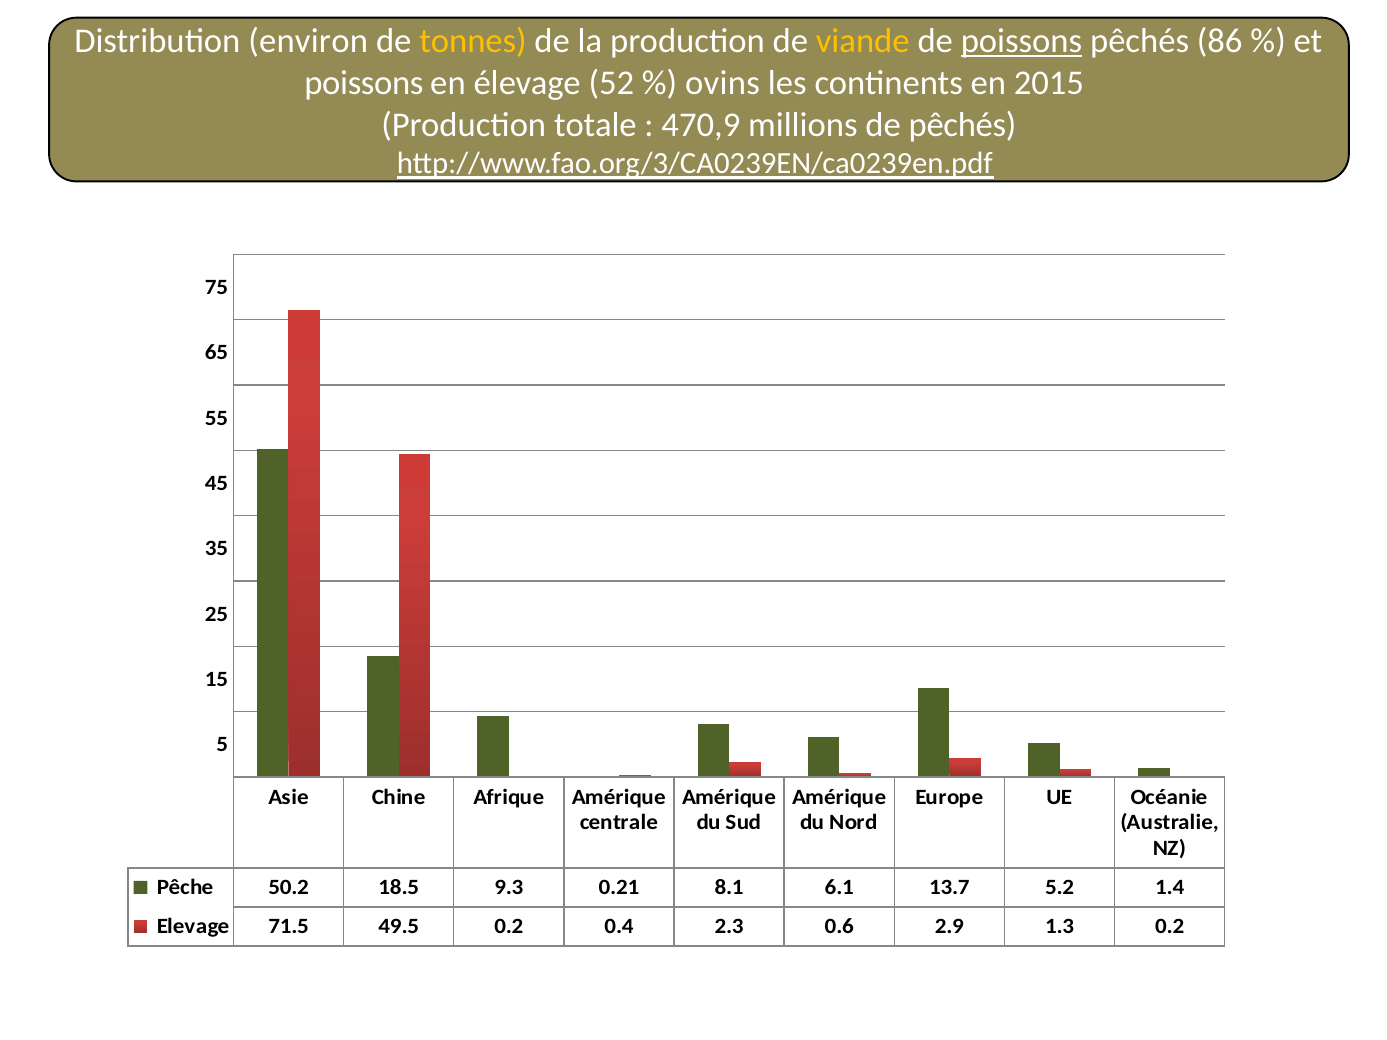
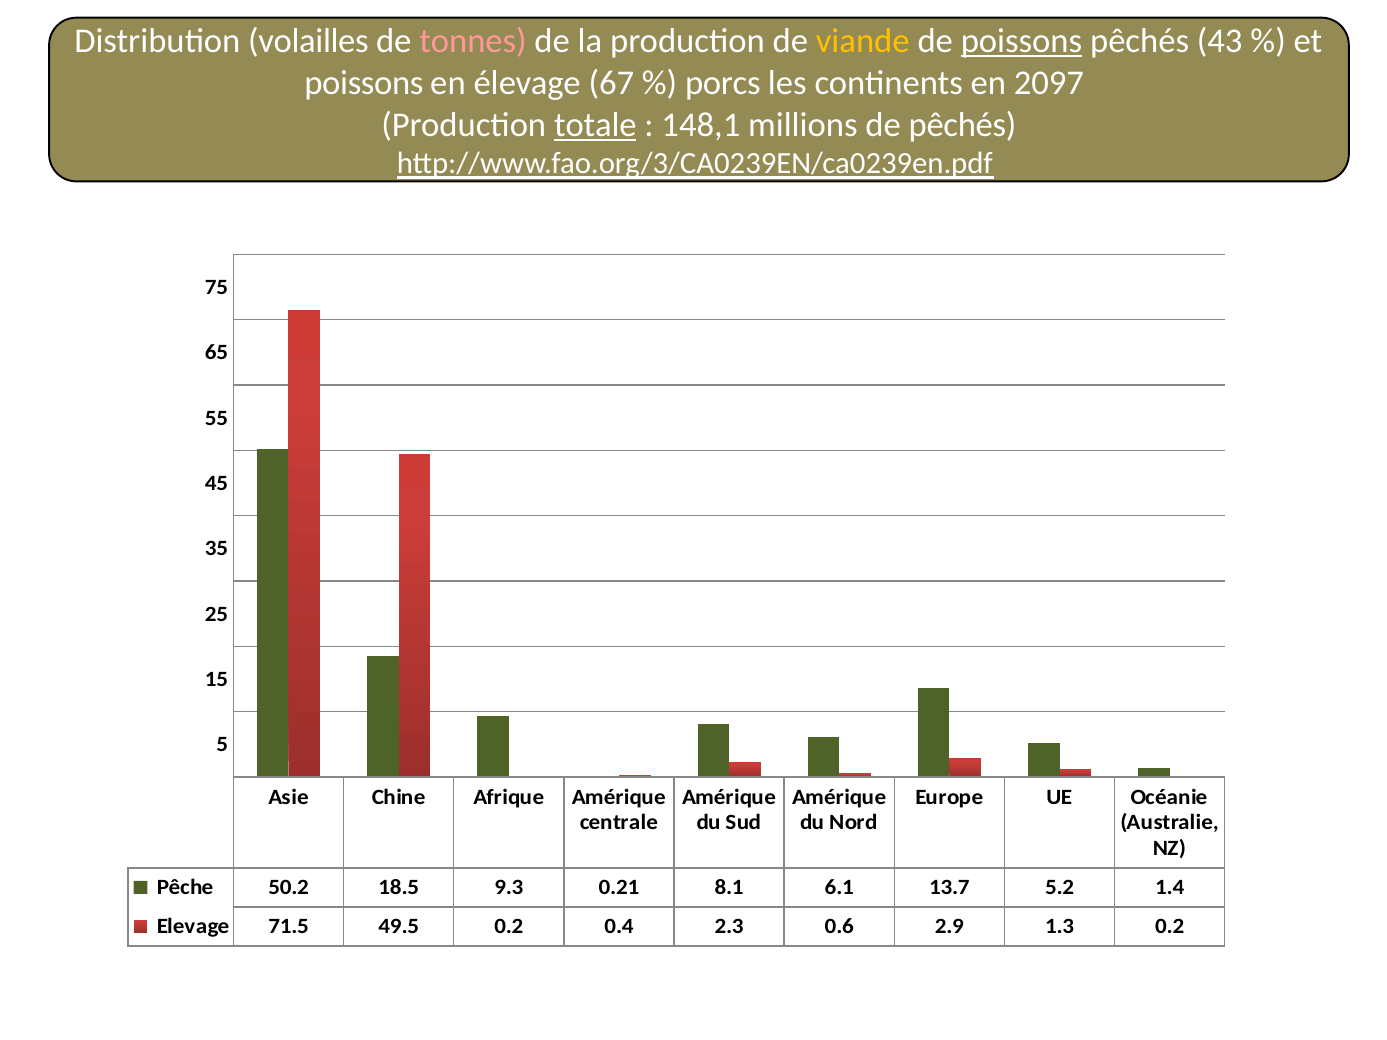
environ: environ -> volailles (308, 41)
tonnes colour: yellow -> pink (473, 41)
86: 86 -> 43 (1220, 41)
52: 52 -> 67 (611, 83)
ovins: ovins -> porcs (723, 83)
2015: 2015 -> 2097 (1049, 83)
totale underline: none -> present (595, 125)
470,9: 470,9 -> 148,1 (701, 125)
